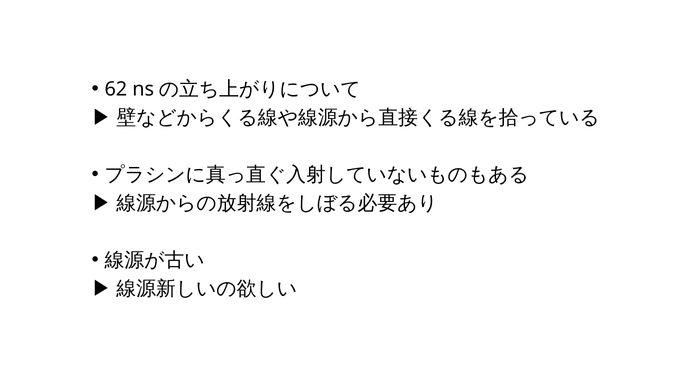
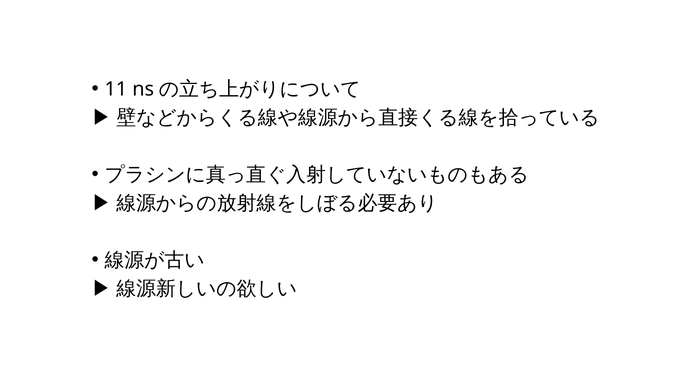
62: 62 -> 11 (116, 89)
